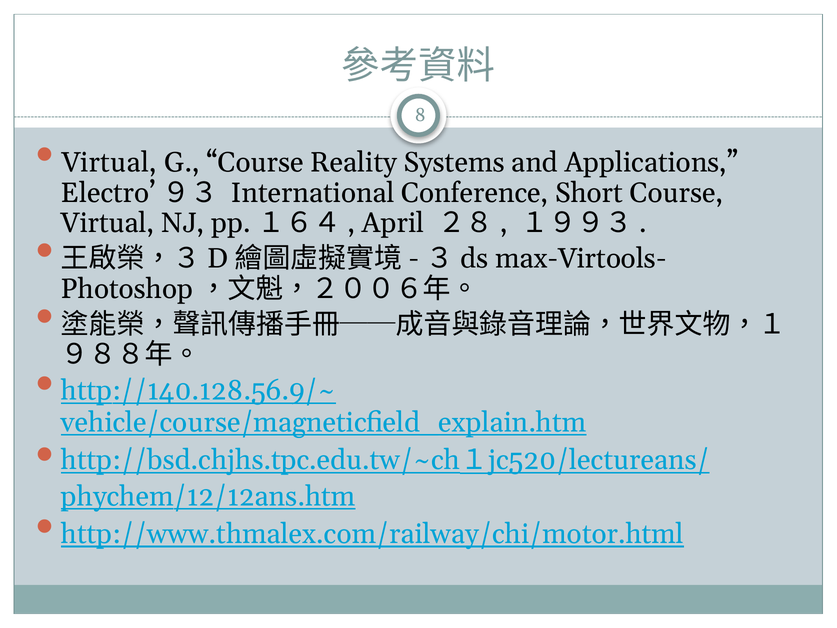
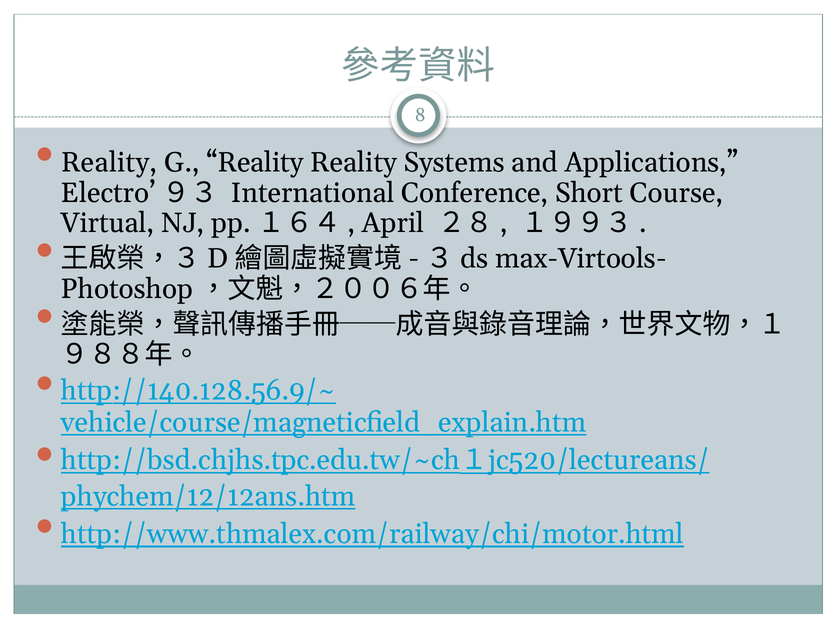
Virtual: Virtual -> Reality (109, 163)
G Course: Course -> Reality (255, 163)
